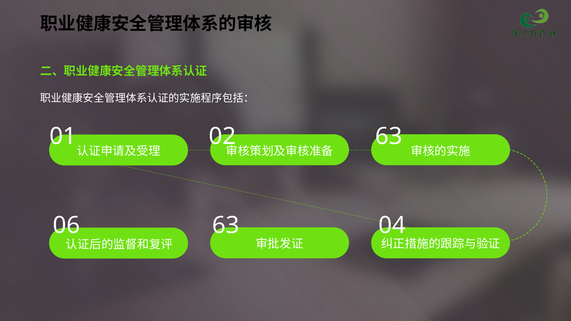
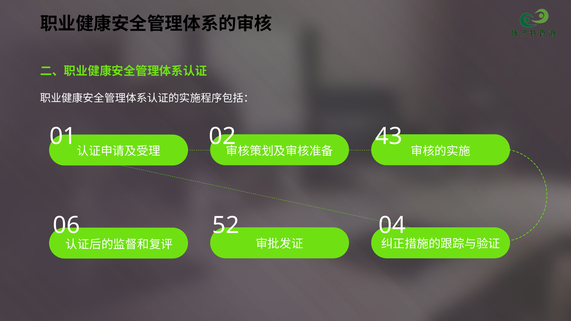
02 63: 63 -> 43 (389, 136)
06 63: 63 -> 52 (226, 225)
